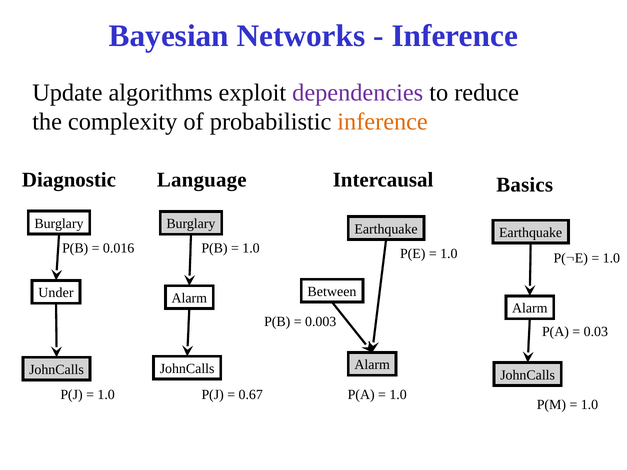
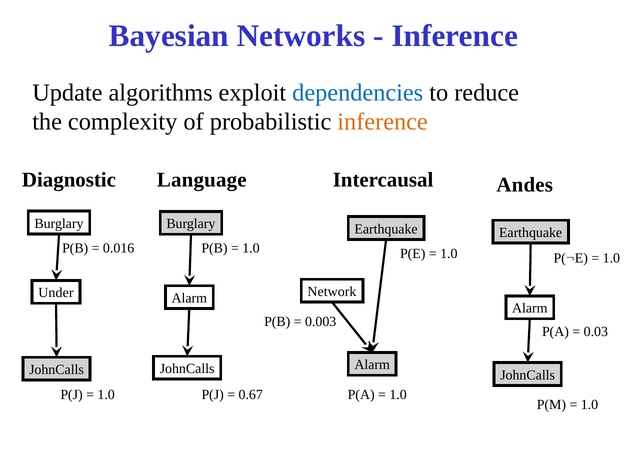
dependencies colour: purple -> blue (358, 93)
Basics: Basics -> Andes (525, 185)
Between: Between -> Network (332, 292)
